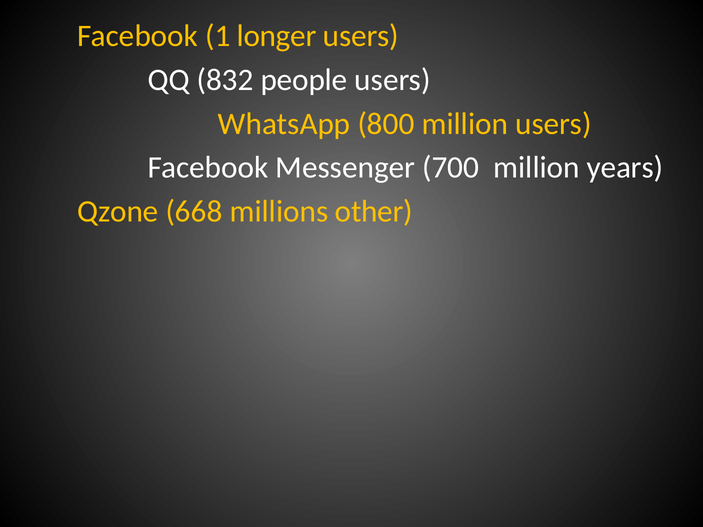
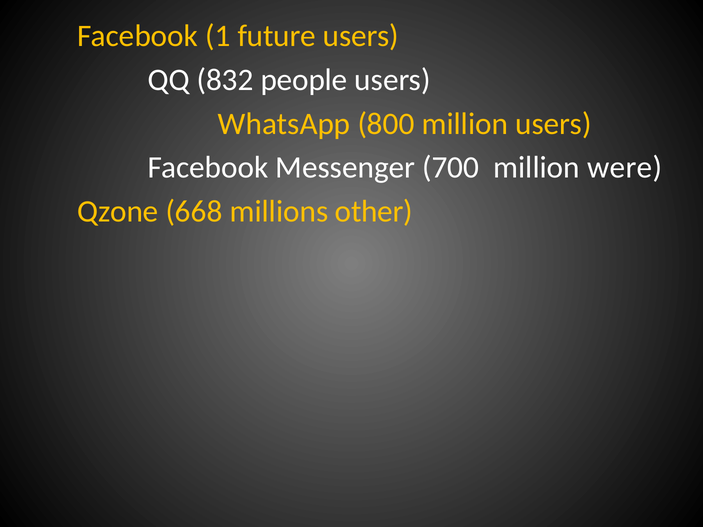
longer: longer -> future (277, 36)
years: years -> were (625, 168)
